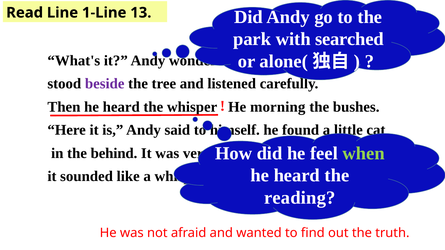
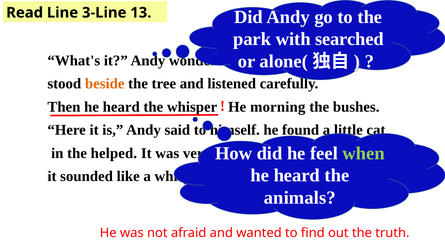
1-Line: 1-Line -> 3-Line (104, 13)
beside colour: purple -> orange (105, 84)
behind: behind -> helped (114, 153)
reading: reading -> animals (300, 198)
